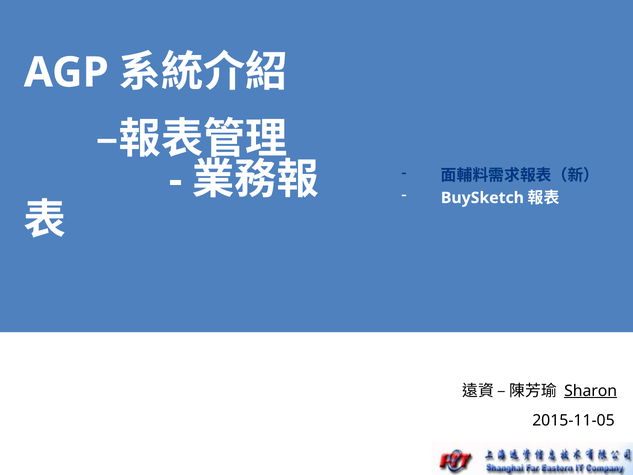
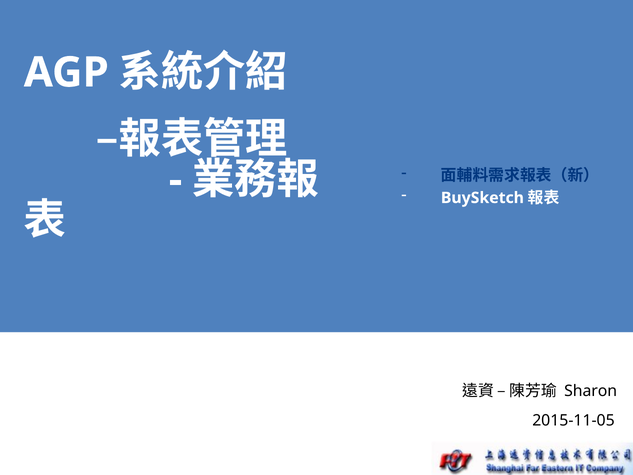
Sharon underline: present -> none (591, 391)
